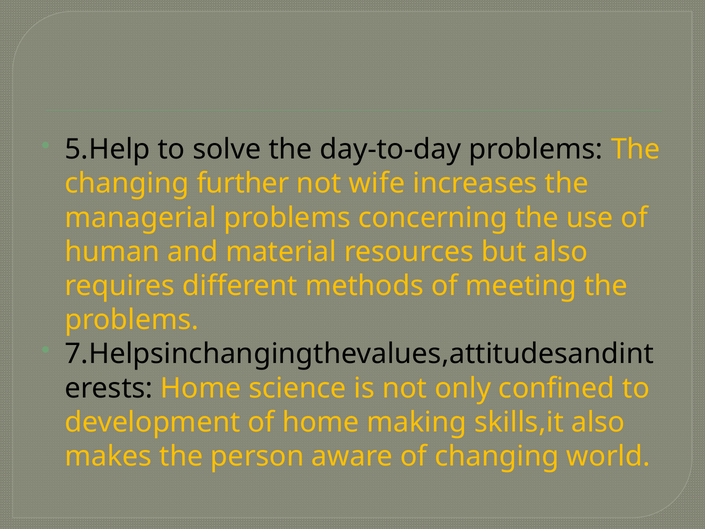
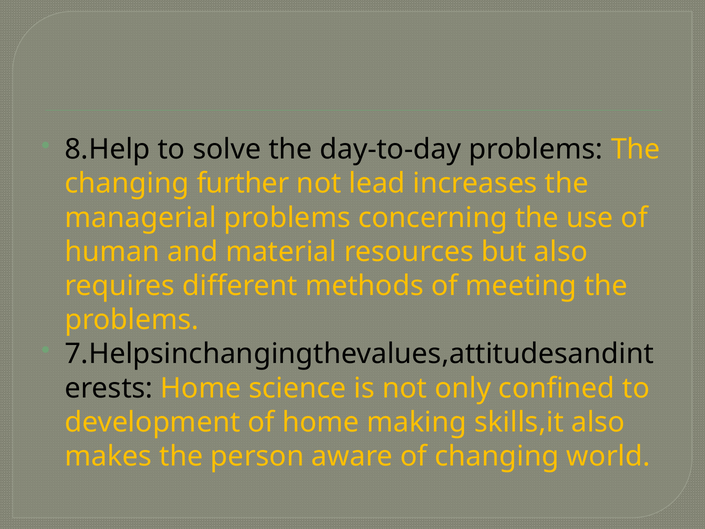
5.Help: 5.Help -> 8.Help (108, 149)
wife: wife -> lead (377, 184)
